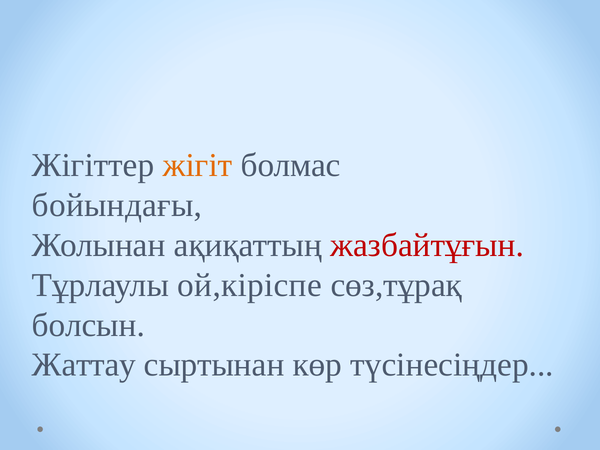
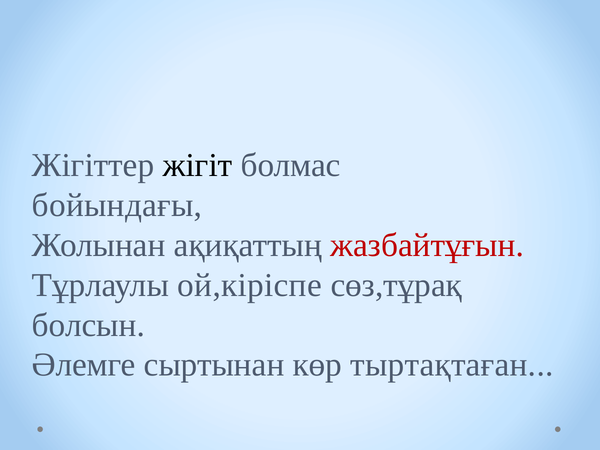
жігіт colour: orange -> black (197, 165)
Жаттау: Жаттау -> Әлемге (84, 365)
түсінесіңдер: түсінесіңдер -> тыртақтаған (452, 365)
